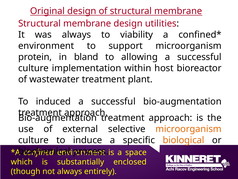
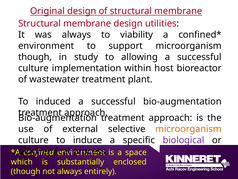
protein: protein -> though (35, 57)
bland: bland -> study (86, 57)
biological colour: orange -> purple (184, 140)
